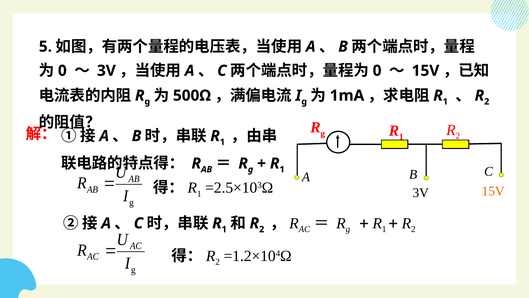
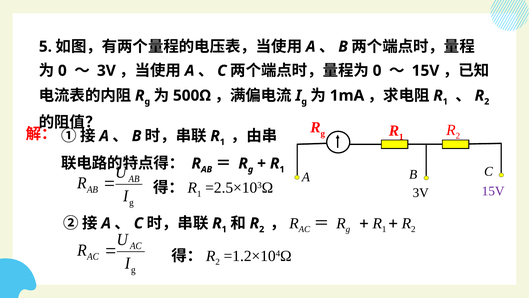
15V colour: orange -> purple (493, 191)
